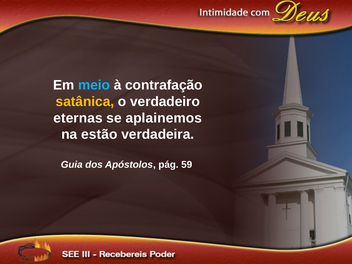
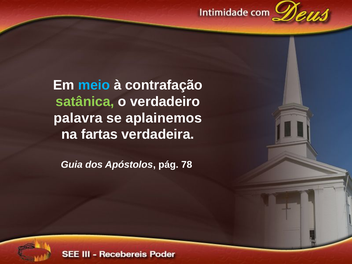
satânica colour: yellow -> light green (85, 102)
eternas: eternas -> palavra (78, 118)
estão: estão -> fartas (99, 134)
59: 59 -> 78 (187, 165)
